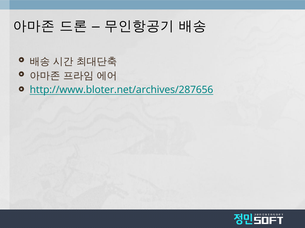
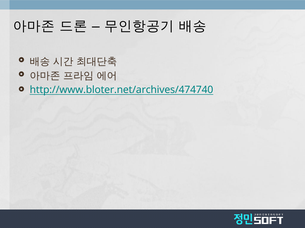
http://www.bloter.net/archives/287656: http://www.bloter.net/archives/287656 -> http://www.bloter.net/archives/474740 (121, 90)
